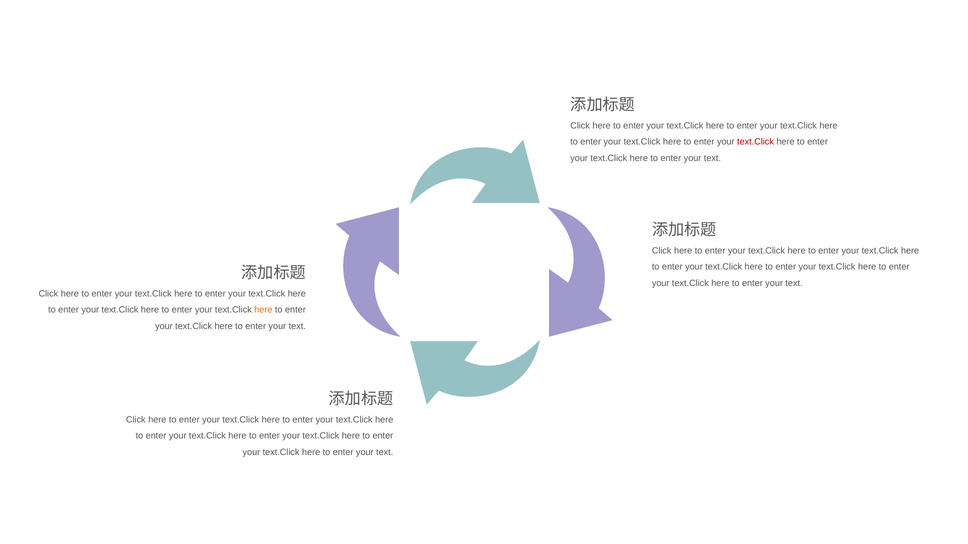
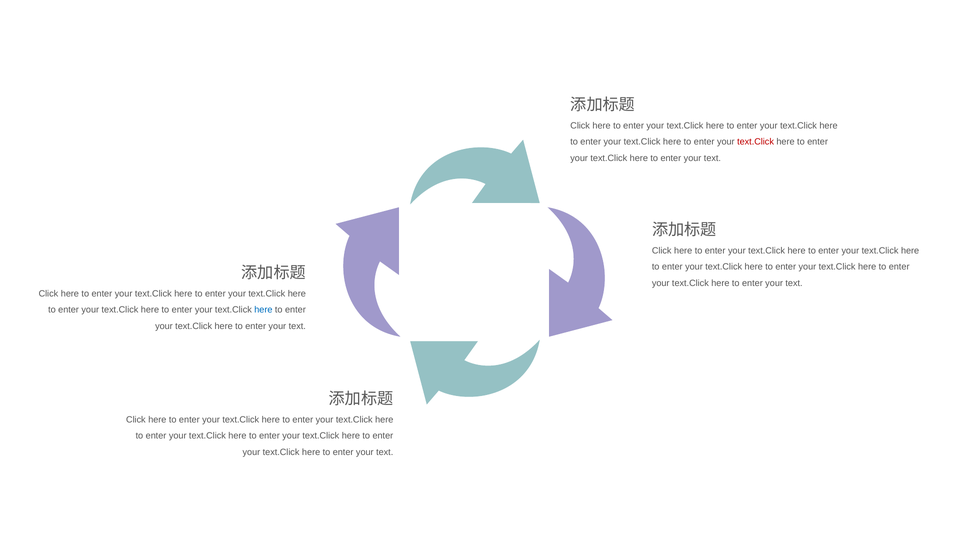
here colour: orange -> blue (263, 310)
